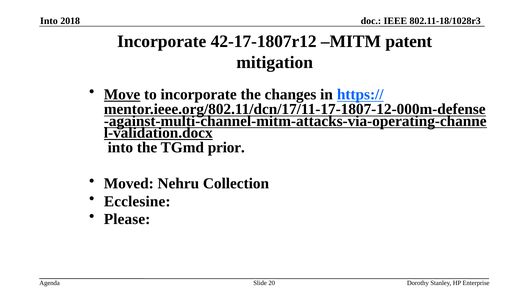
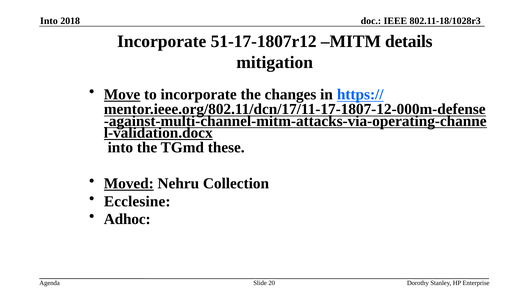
42-17-1807r12: 42-17-1807r12 -> 51-17-1807r12 (264, 41)
patent: patent -> details (409, 41)
prior: prior -> these (226, 147)
Moved underline: none -> present (129, 183)
Please: Please -> Adhoc (127, 219)
